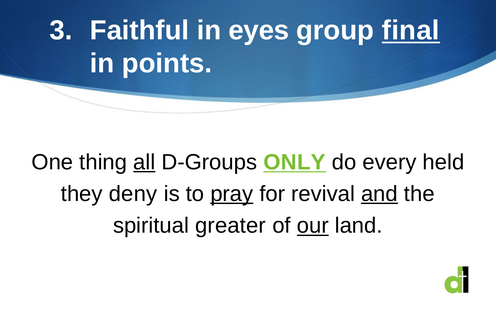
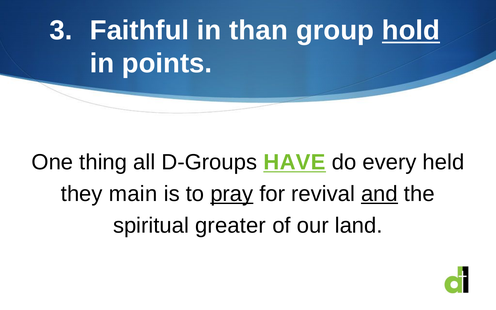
eyes: eyes -> than (259, 30)
final: final -> hold (411, 30)
all underline: present -> none (144, 162)
ONLY: ONLY -> HAVE (294, 162)
deny: deny -> main (133, 194)
our underline: present -> none (313, 226)
